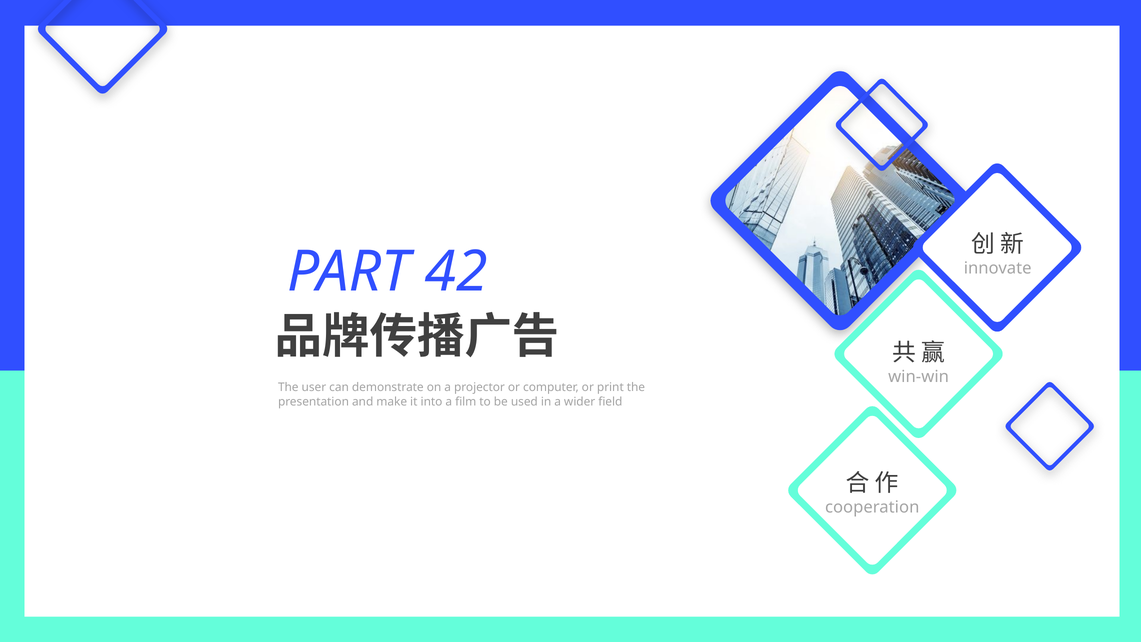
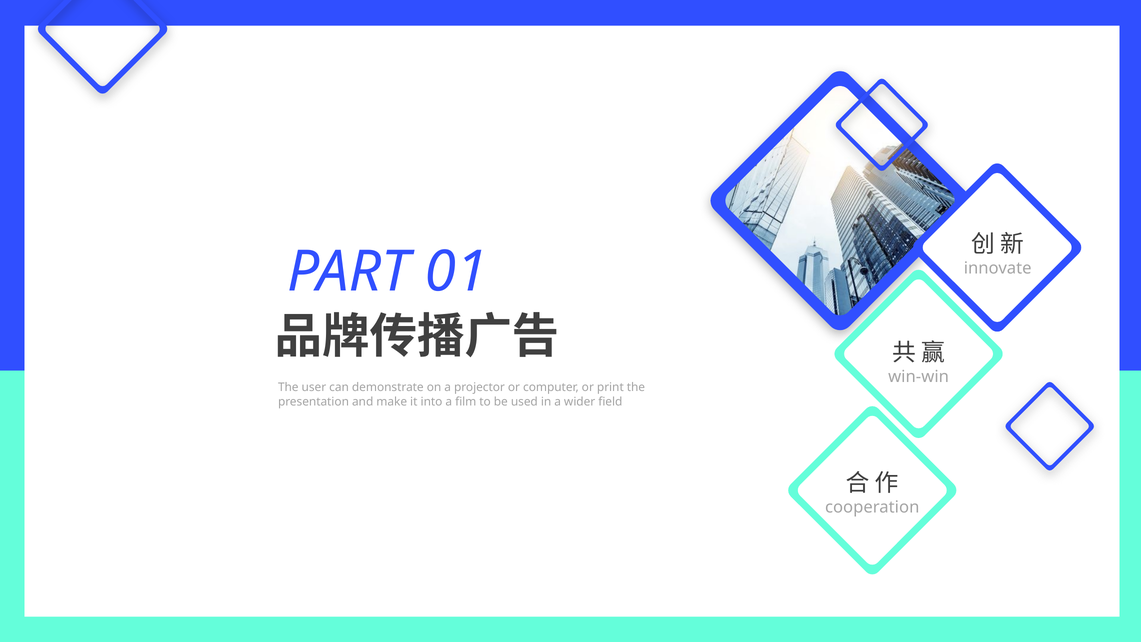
42: 42 -> 01 (456, 272)
